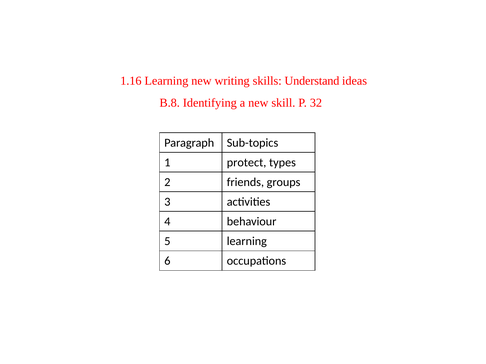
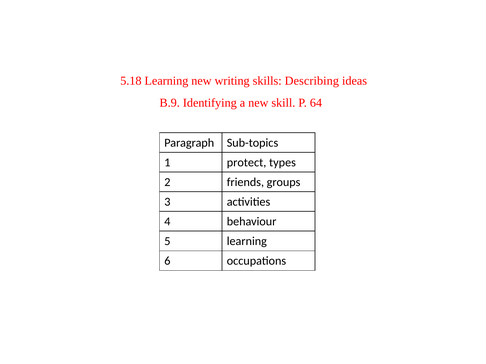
1.16: 1.16 -> 5.18 (131, 81)
Understand: Understand -> Describing (312, 81)
B.8: B.8 -> B.9 (170, 103)
32: 32 -> 64 (316, 103)
